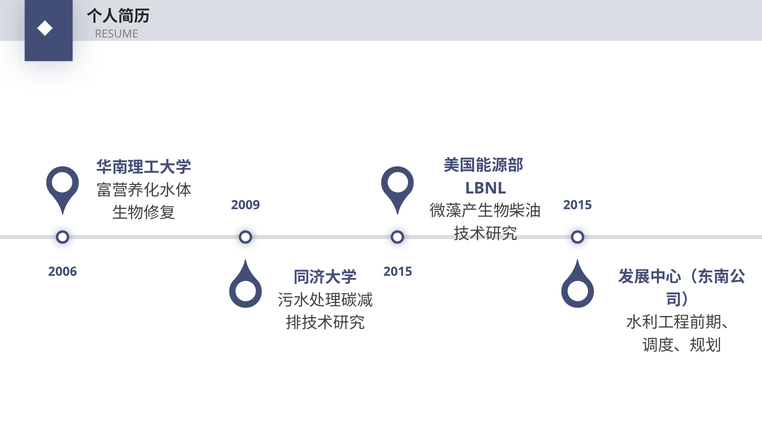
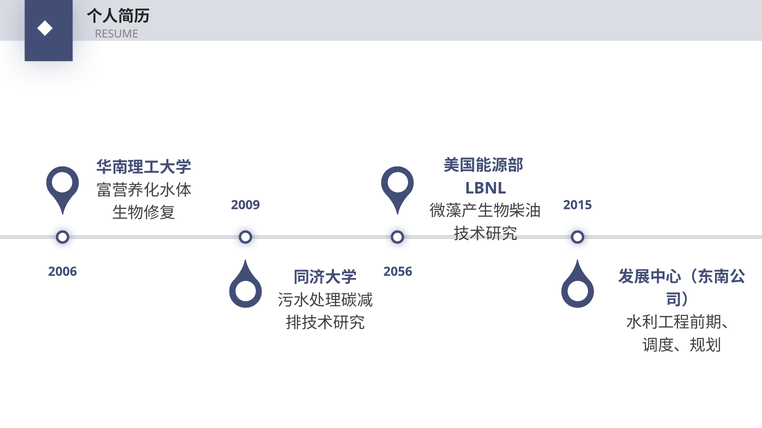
2015: 2015 -> 2056 (398, 272)
